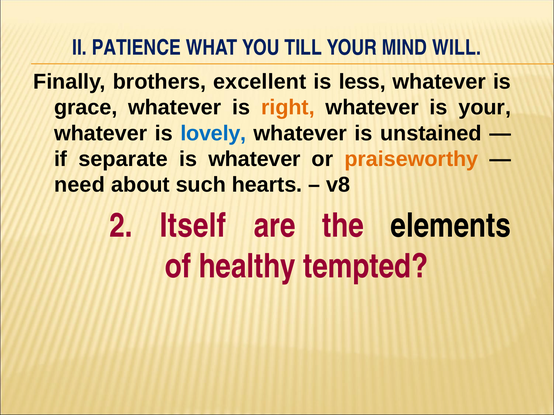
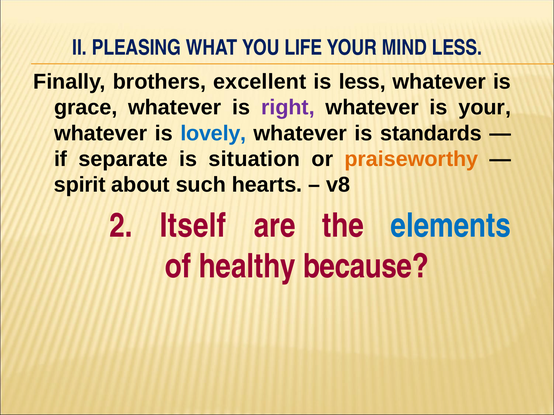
PATIENCE: PATIENCE -> PLEASING (136, 48)
TILL: TILL -> LIFE (303, 48)
MIND WILL: WILL -> LESS (457, 48)
right colour: orange -> purple (288, 108)
unstained: unstained -> standards (431, 133)
is whatever: whatever -> situation (254, 159)
need: need -> spirit (80, 185)
elements colour: black -> blue (451, 226)
tempted: tempted -> because (366, 267)
